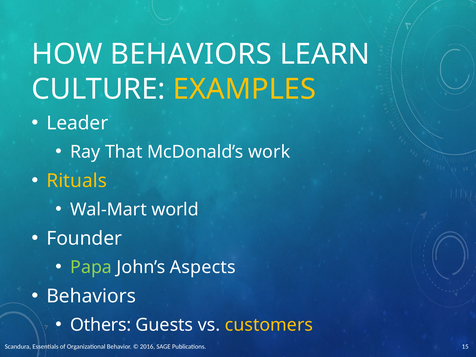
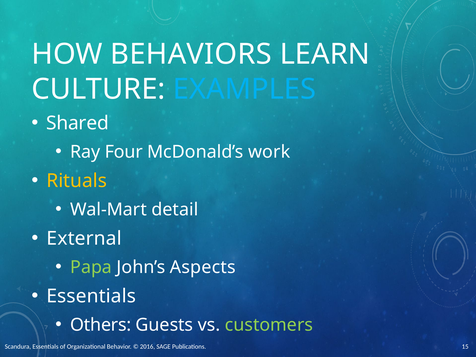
EXAMPLES colour: yellow -> light blue (244, 89)
Leader: Leader -> Shared (77, 123)
That: That -> Four (124, 152)
world: world -> detail (175, 210)
Founder: Founder -> External (84, 239)
Behaviors: Behaviors -> Essentials (91, 296)
customers colour: yellow -> light green (269, 325)
